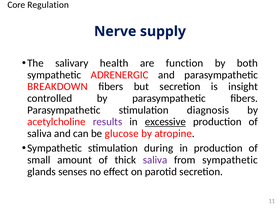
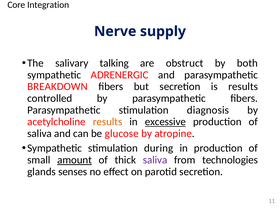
Regulation: Regulation -> Integration (48, 5)
health: health -> talking (114, 63)
function: function -> obstruct (185, 63)
is insight: insight -> results (243, 87)
results colour: purple -> orange (108, 122)
amount underline: none -> present (75, 160)
from sympathetic: sympathetic -> technologies (230, 160)
